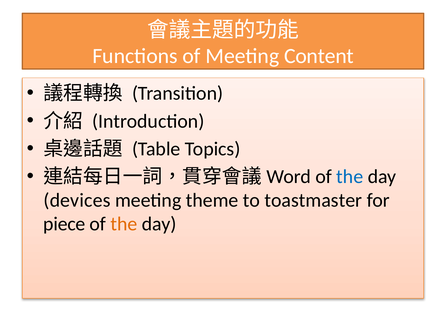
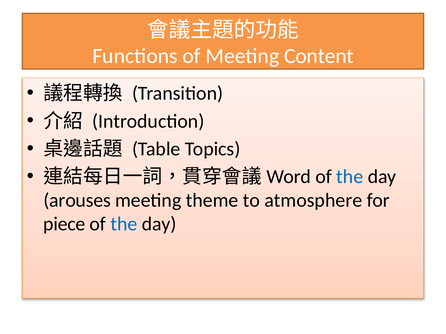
devices: devices -> arouses (77, 201)
toastmaster: toastmaster -> atmosphere (313, 201)
the colour: orange -> blue (124, 224)
